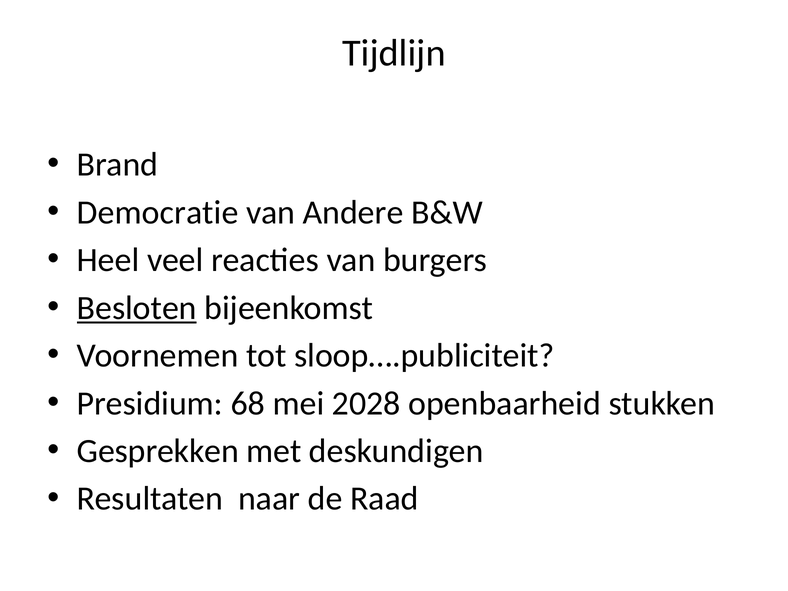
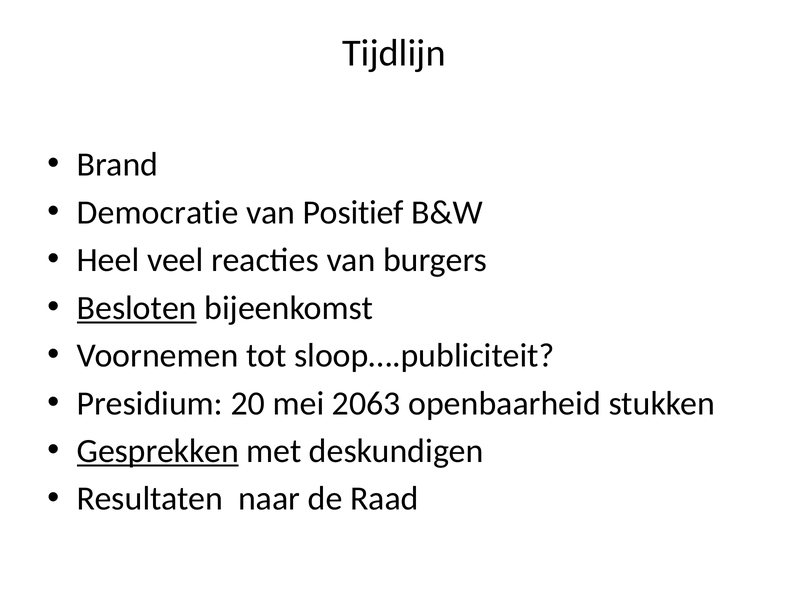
Andere: Andere -> Positief (353, 212)
68: 68 -> 20 (248, 403)
2028: 2028 -> 2063 (366, 403)
Gesprekken underline: none -> present (158, 451)
